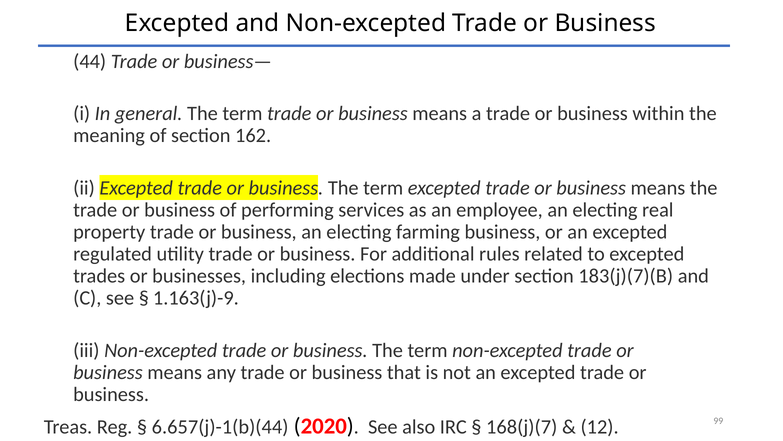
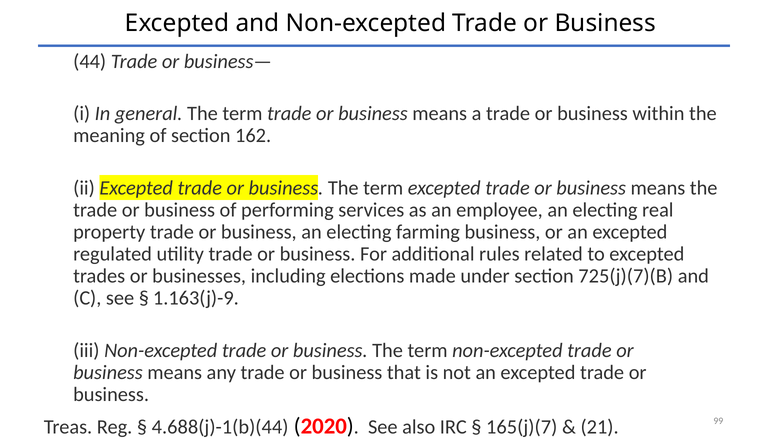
183(j)(7)(B: 183(j)(7)(B -> 725(j)(7)(B (626, 276)
6.657(j)-1(b)(44: 6.657(j)-1(b)(44 -> 4.688(j)-1(b)(44 (220, 426)
168(j)(7: 168(j)(7 -> 165(j)(7 (522, 426)
12: 12 -> 21 (600, 426)
